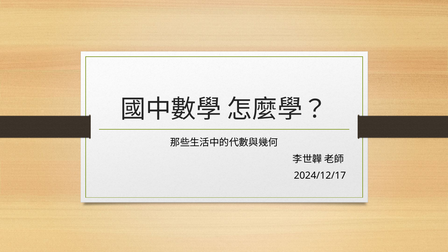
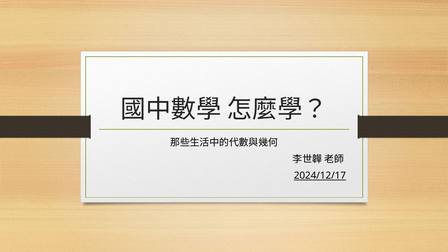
2024/12/17 underline: none -> present (320, 176)
